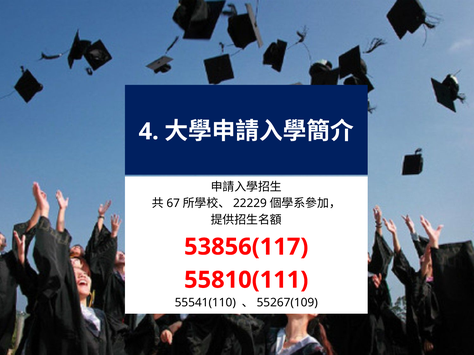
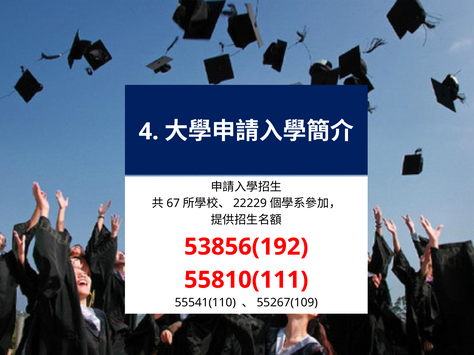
53856(117: 53856(117 -> 53856(192 (246, 247)
